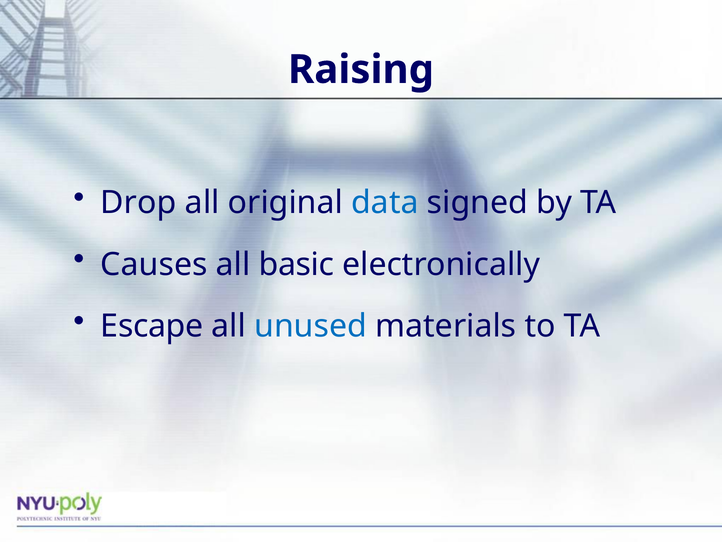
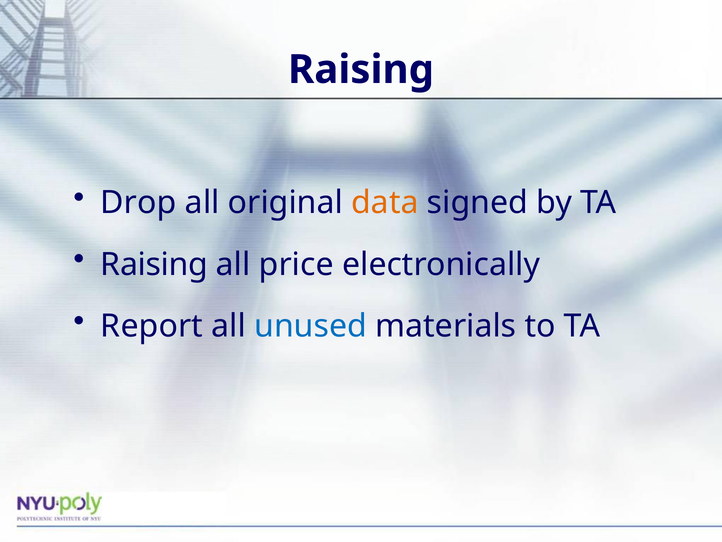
data colour: blue -> orange (385, 202)
Causes: Causes -> Raising (154, 264)
basic: basic -> price (296, 264)
Escape: Escape -> Report (152, 326)
